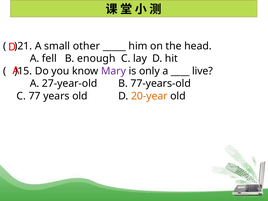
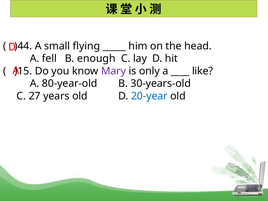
)21: )21 -> )44 (23, 46)
other: other -> flying (86, 46)
live: live -> like (202, 71)
27-year-old: 27-year-old -> 80-year-old (70, 84)
77-years-old: 77-years-old -> 30-years-old (161, 84)
77: 77 -> 27 (35, 96)
20-year colour: orange -> blue (149, 96)
